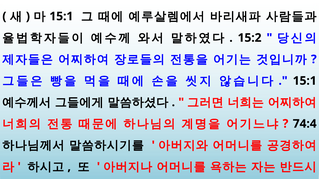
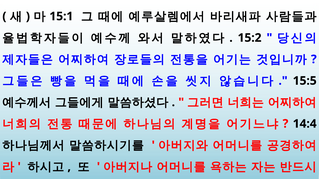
15:1: 15:1 -> 15:5 (305, 81)
74:4: 74:4 -> 14:4 (305, 124)
